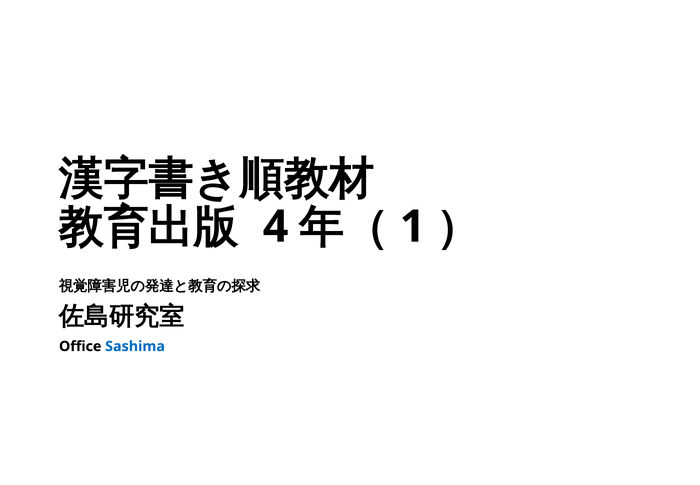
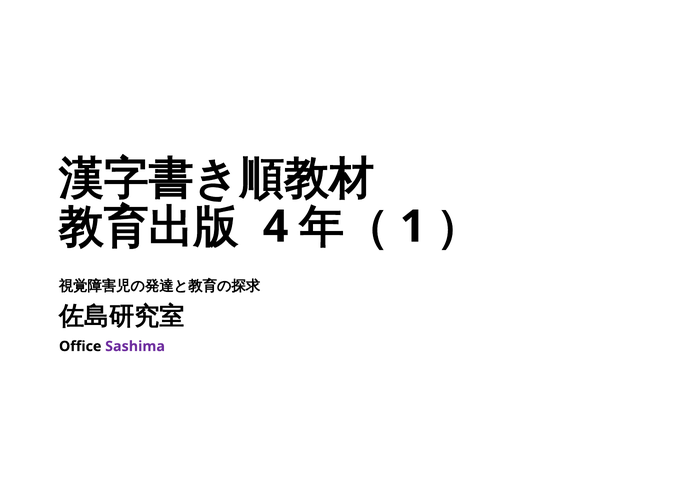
Sashima colour: blue -> purple (135, 346)
